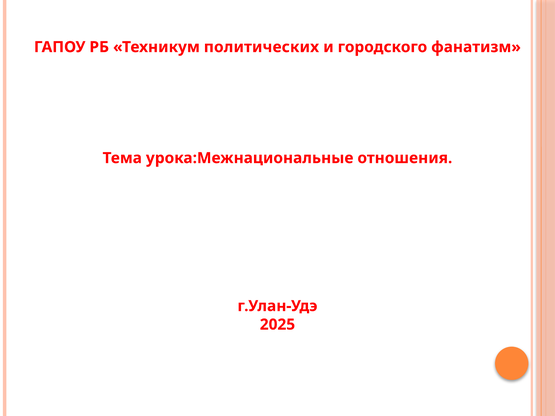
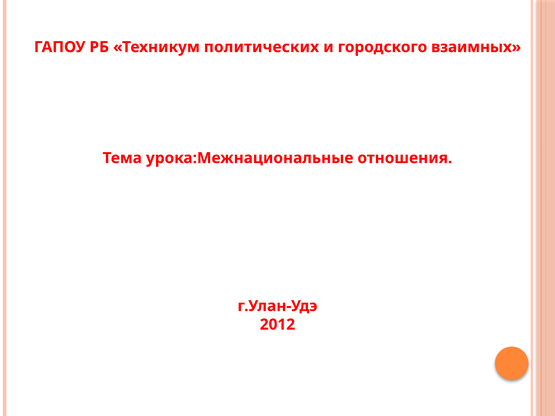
фанатизм: фанатизм -> взаимных (476, 47)
2025: 2025 -> 2012 (277, 325)
